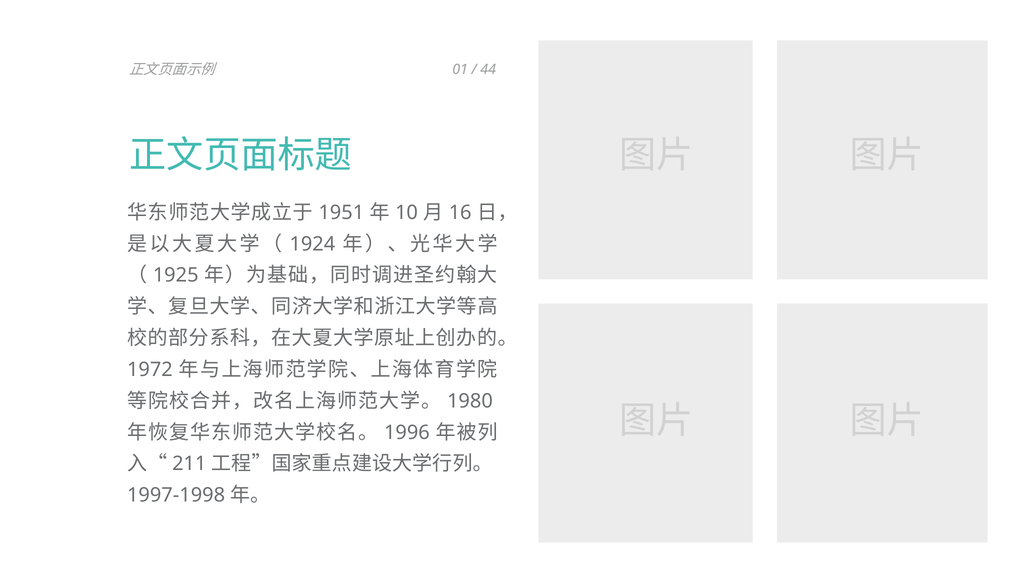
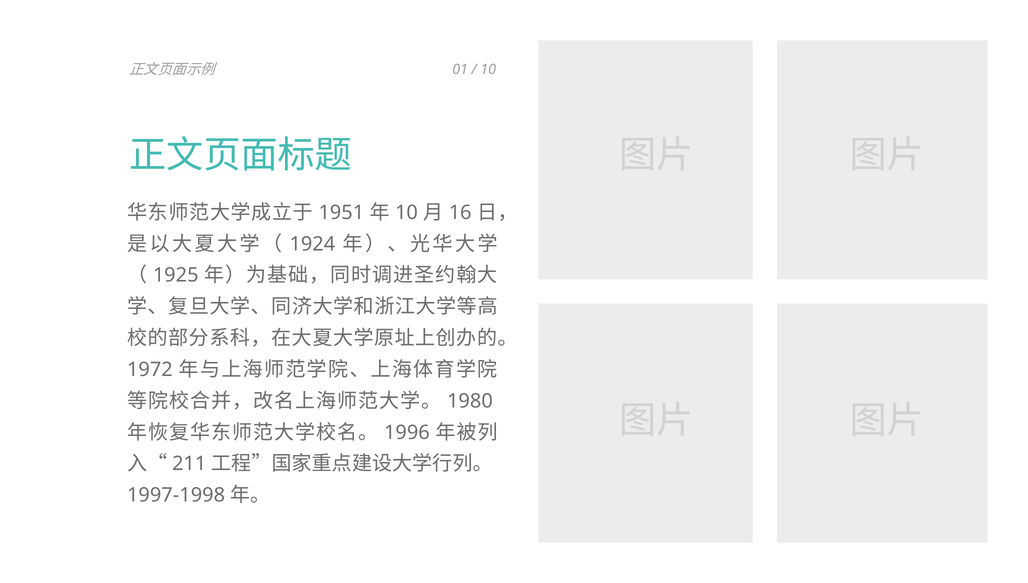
44: 44 -> 10 (488, 70)
